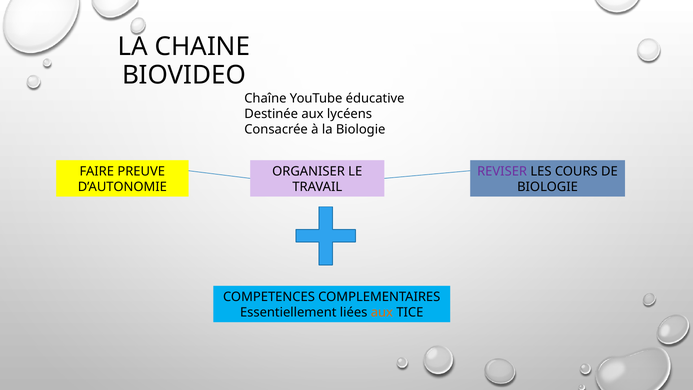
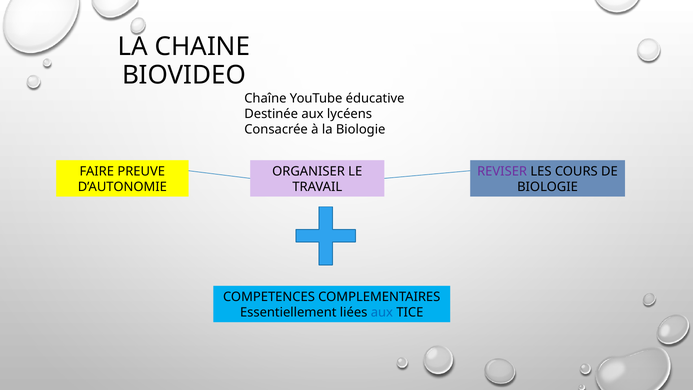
aux colour: orange -> blue (382, 313)
